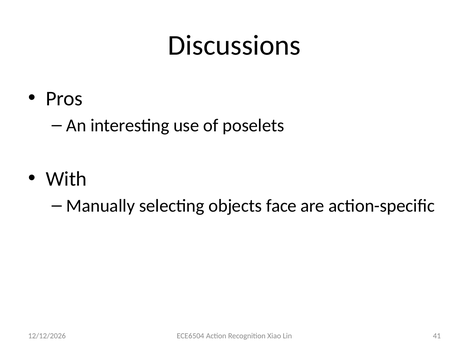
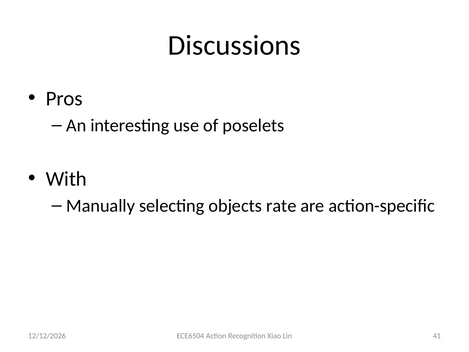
face: face -> rate (281, 206)
